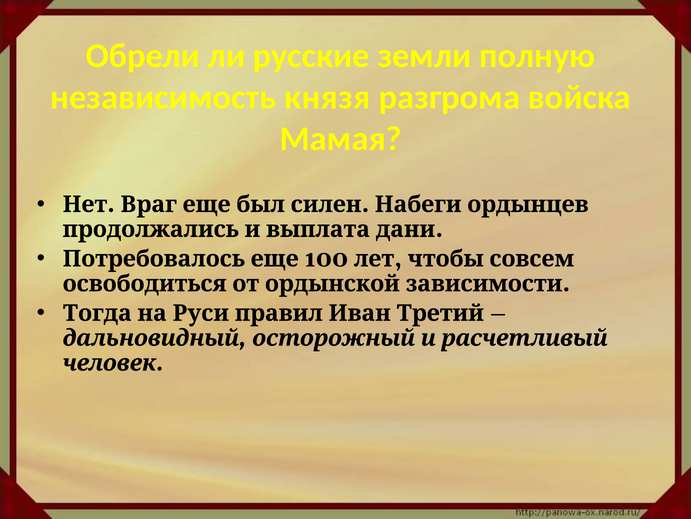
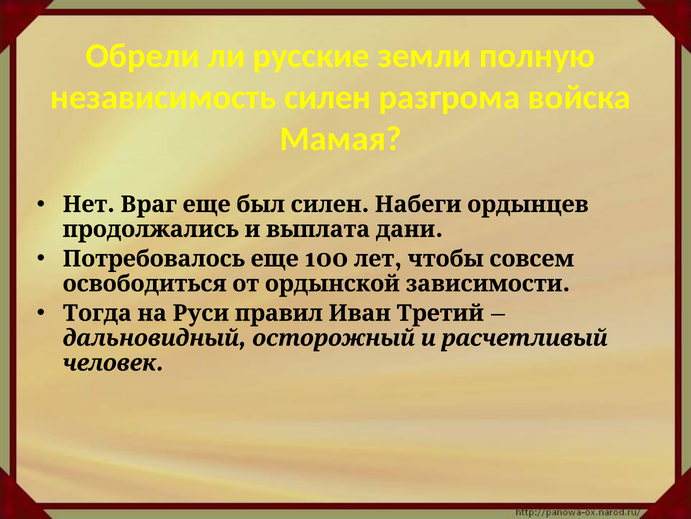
независимость князя: князя -> силен (328, 97)
